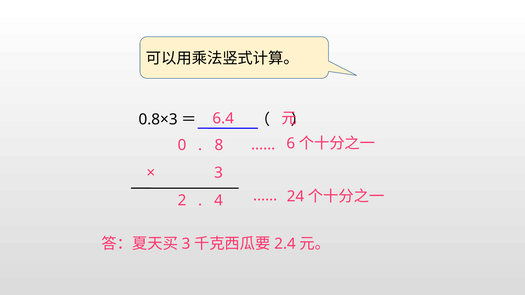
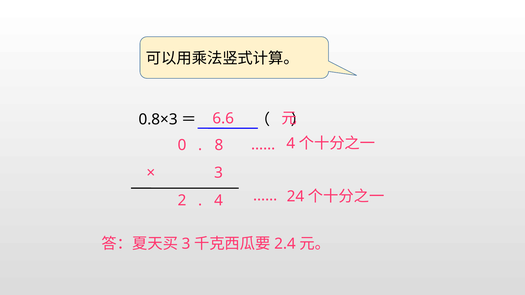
6.4: 6.4 -> 6.6 (223, 119)
6: 6 -> 4 (291, 144)
